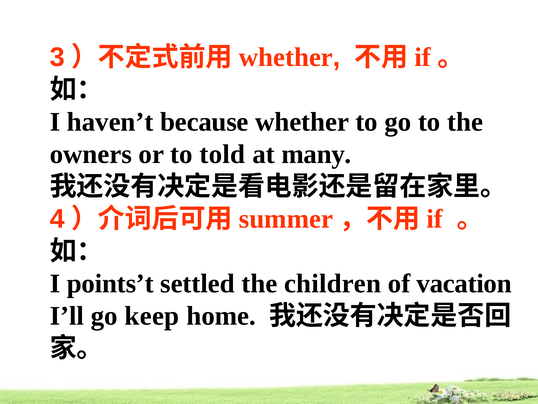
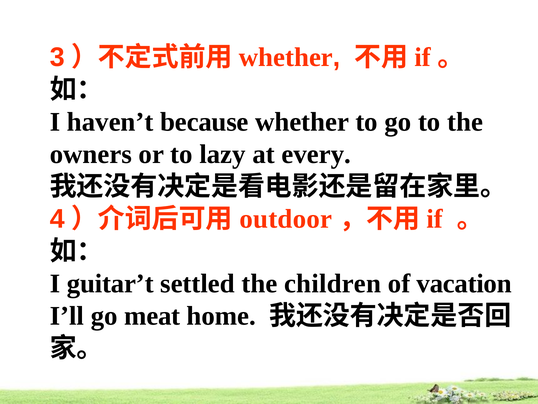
told: told -> lazy (222, 154)
many: many -> every (316, 154)
summer: summer -> outdoor (286, 219)
points’t: points’t -> guitar’t (110, 283)
keep: keep -> meat (152, 315)
